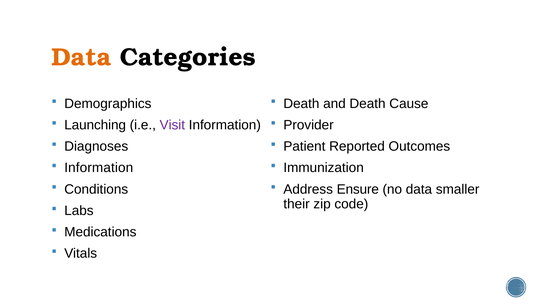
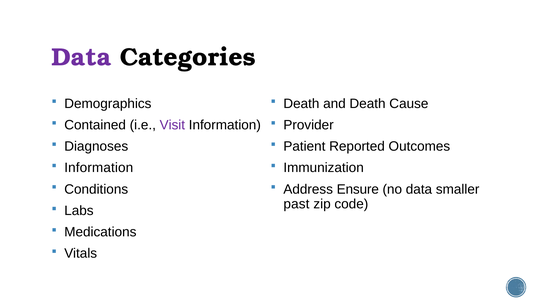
Data colour: orange -> purple (81, 57)
Launching: Launching -> Contained (95, 125)
their: their -> past (296, 203)
